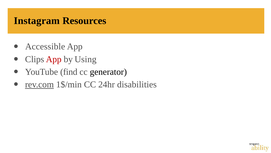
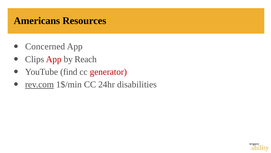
Instagram: Instagram -> Americans (37, 21)
Accessible: Accessible -> Concerned (45, 46)
Using: Using -> Reach (86, 59)
generator colour: black -> red (108, 72)
